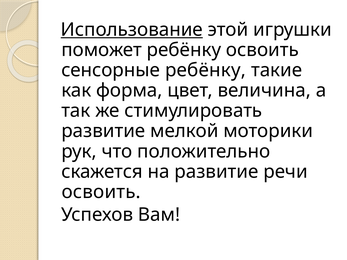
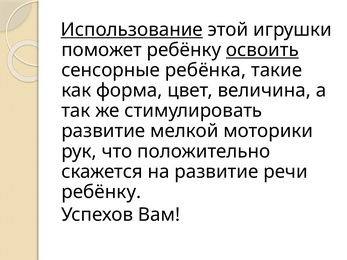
освоить underline: none -> present (262, 50)
сенсорные ребёнку: ребёнку -> ребёнка (205, 70)
освоить: освоить -> ребёнку (101, 192)
